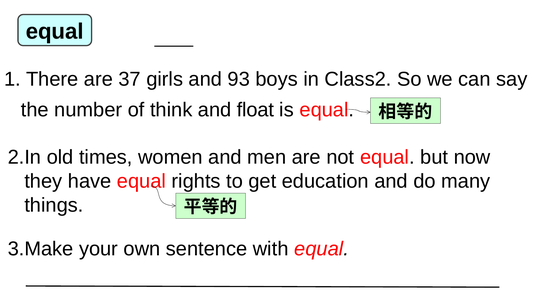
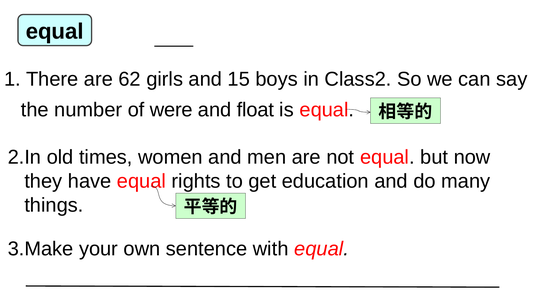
37: 37 -> 62 (130, 79)
93: 93 -> 15 (239, 79)
think: think -> were (171, 110)
